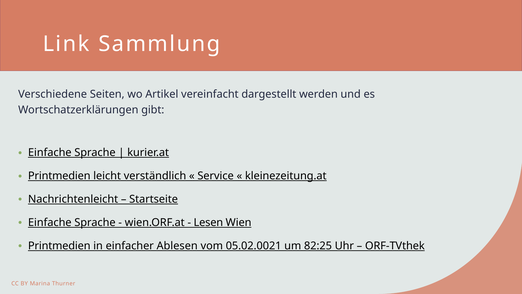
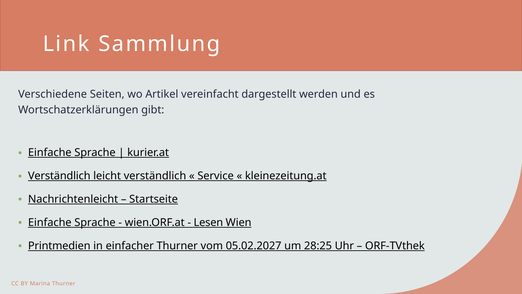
Printmedien: Printmedien -> Verständlich (59, 176)
einfacher Ablesen: Ablesen -> Thurner (177, 245)
05.02.0021: 05.02.0021 -> 05.02.2027 (254, 245)
82:25: 82:25 -> 28:25 (318, 245)
